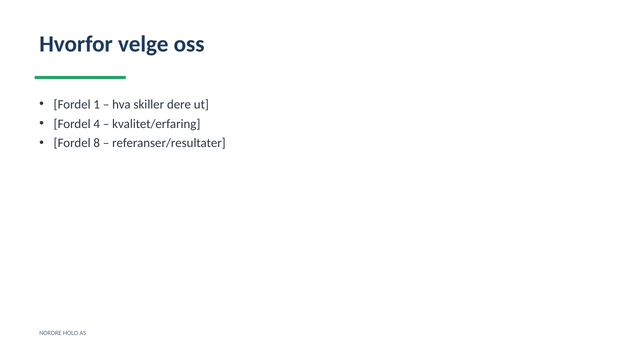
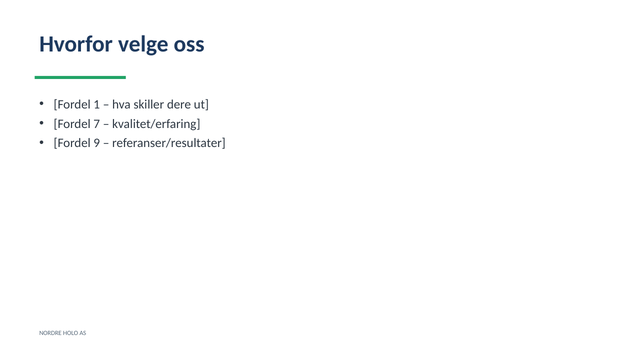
4: 4 -> 7 (97, 124)
8: 8 -> 9 (97, 143)
